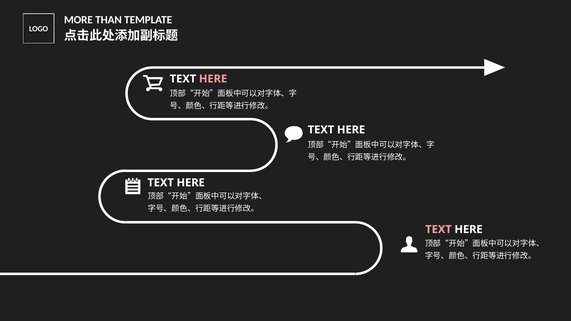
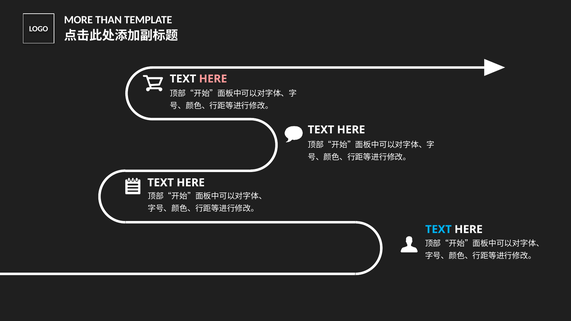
TEXT colour: pink -> light blue (438, 229)
